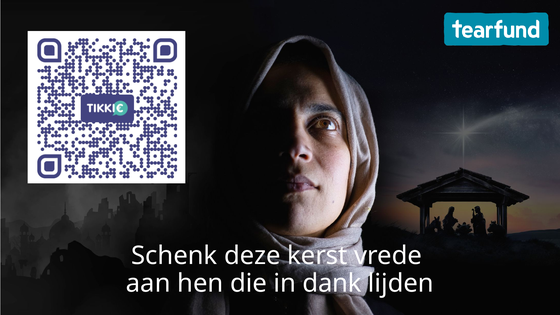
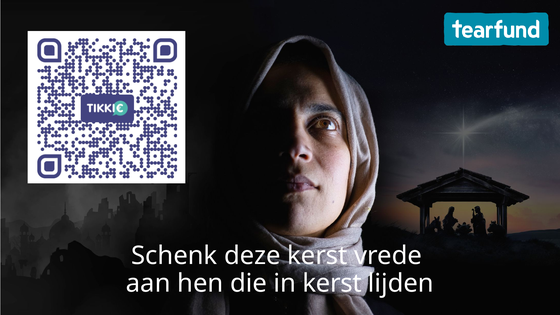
in dank: dank -> kerst (332, 283)
